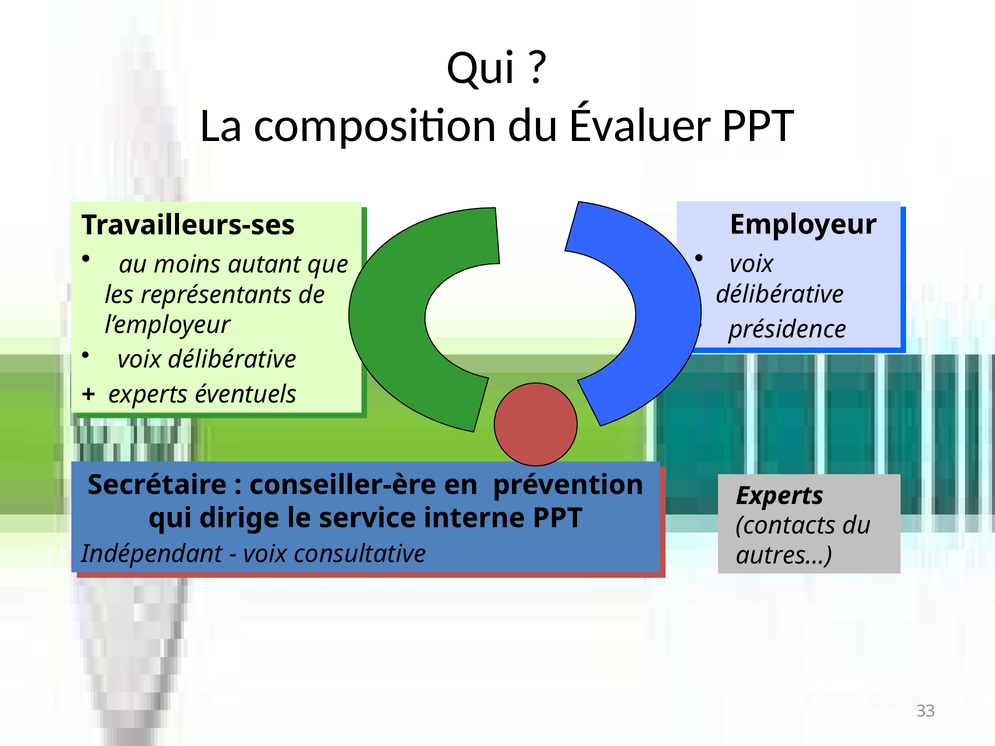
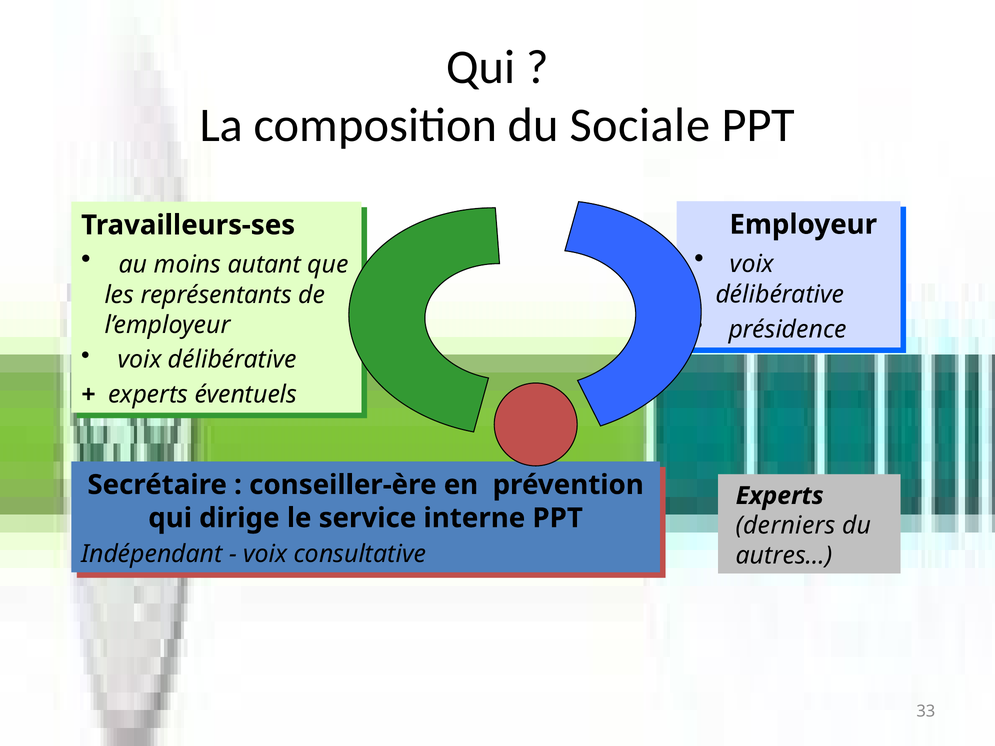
Évaluer: Évaluer -> Sociale (640, 125)
contacts: contacts -> derniers (786, 526)
